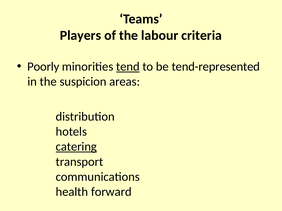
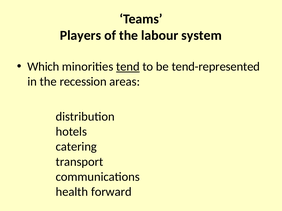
criteria: criteria -> system (202, 36)
Poorly: Poorly -> Which (43, 67)
suspicion: suspicion -> recession (83, 82)
catering underline: present -> none (76, 147)
